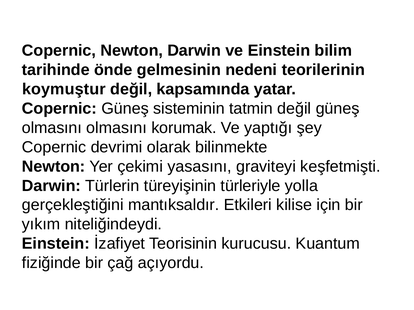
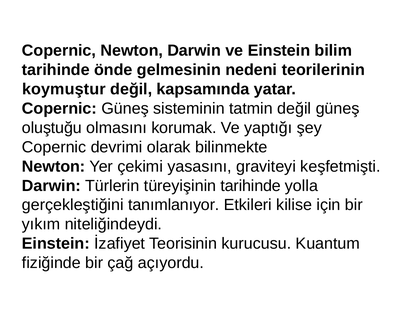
olmasını: olmasını -> oluştuğu (52, 128)
türeyişinin türleriyle: türleriyle -> tarihinde (251, 186)
mantıksaldır: mantıksaldır -> tanımlanıyor (174, 205)
